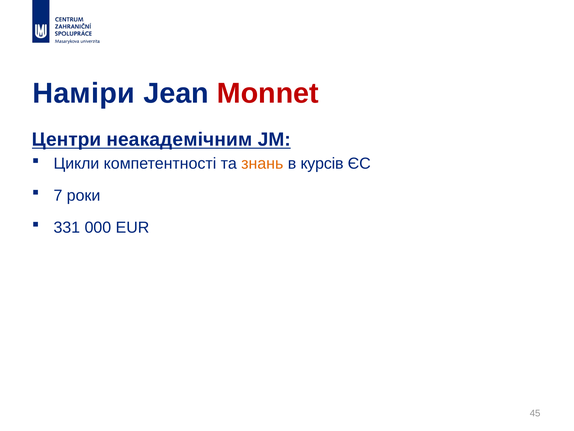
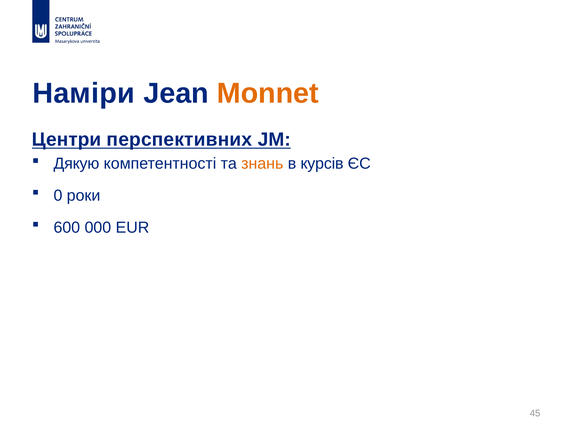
Monnet colour: red -> orange (268, 93)
неакадемічним: неакадемічним -> перспективних (179, 139)
Цикли: Цикли -> Дякую (76, 163)
7: 7 -> 0 (58, 195)
331: 331 -> 600 (67, 227)
